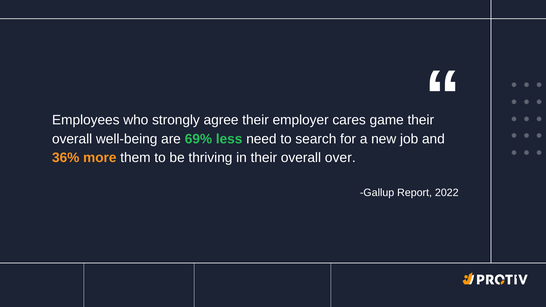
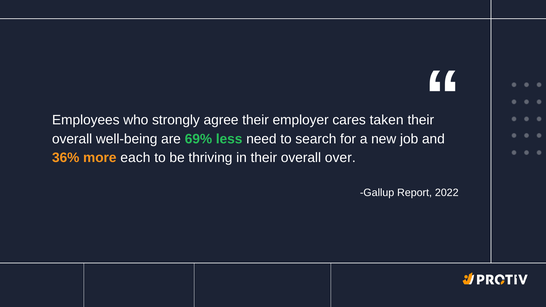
game: game -> taken (387, 120)
them: them -> each (135, 158)
